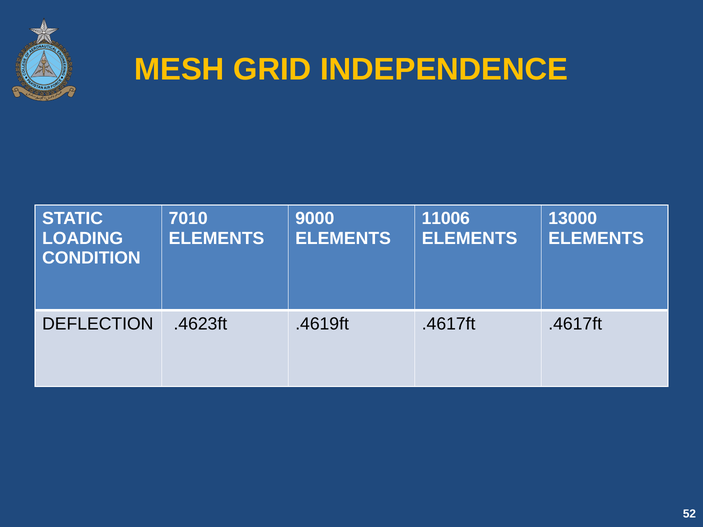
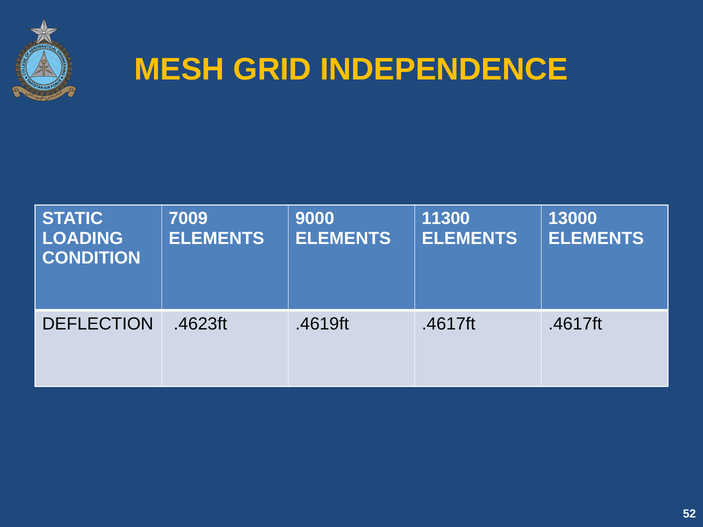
7010: 7010 -> 7009 (188, 219)
11006: 11006 -> 11300 (446, 219)
